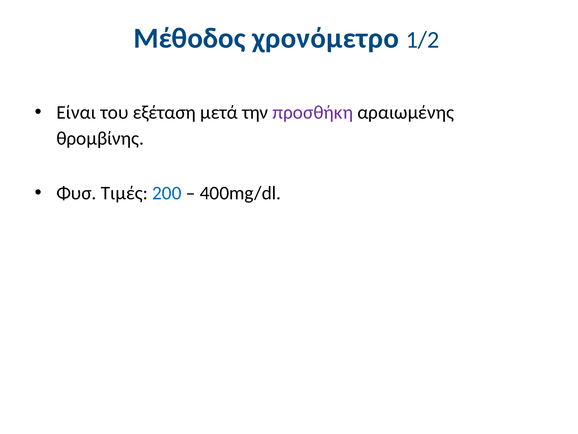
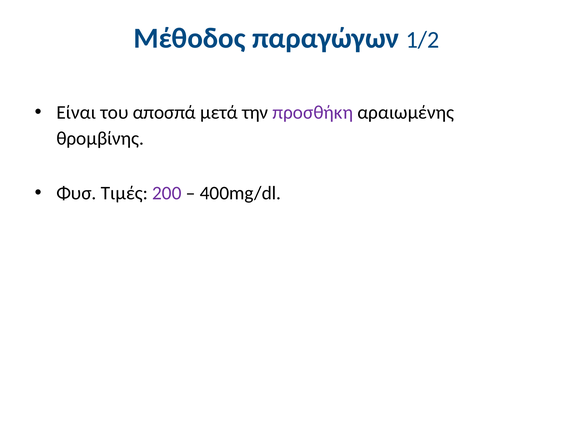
χρονόμετρο: χρονόμετρο -> παραγώγων (326, 38)
εξέταση: εξέταση -> αποσπά (164, 112)
200 colour: blue -> purple (167, 193)
